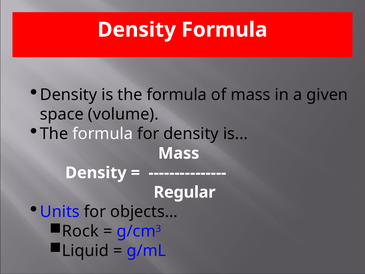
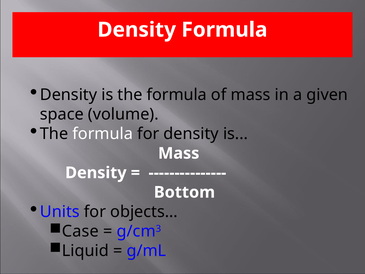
Regular: Regular -> Bottom (184, 192)
Rock: Rock -> Case (80, 231)
